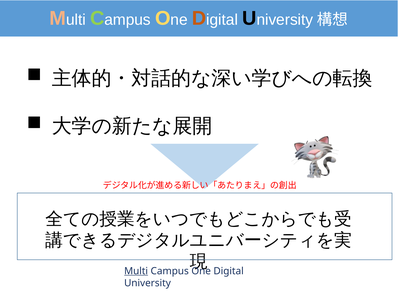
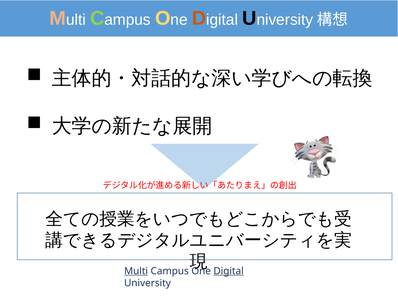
Digital underline: none -> present (229, 271)
